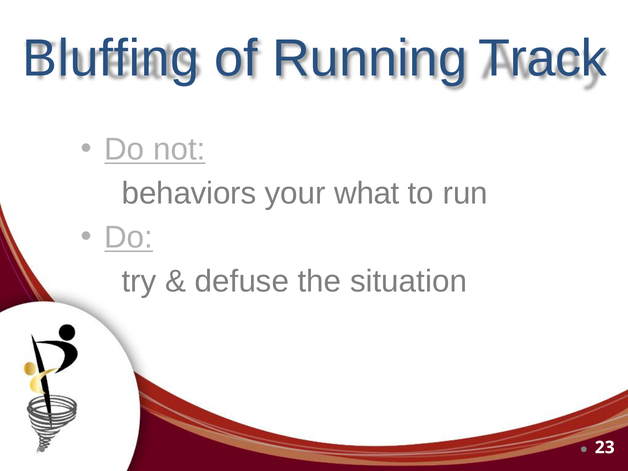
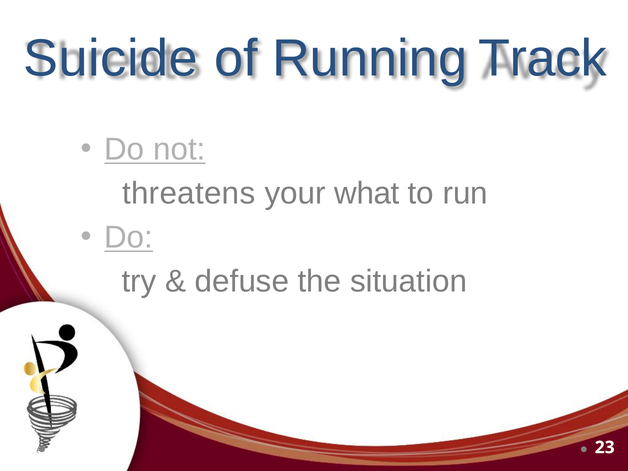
Bluffing: Bluffing -> Suicide (111, 59)
behaviors: behaviors -> threatens (189, 194)
